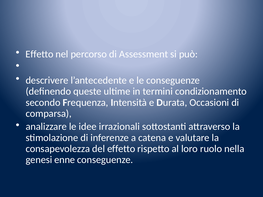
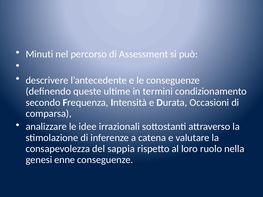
Effetto: Effetto -> Minuti (39, 54)
del effetto: effetto -> sappia (121, 149)
